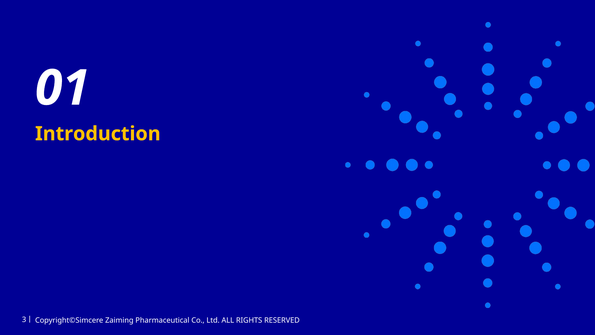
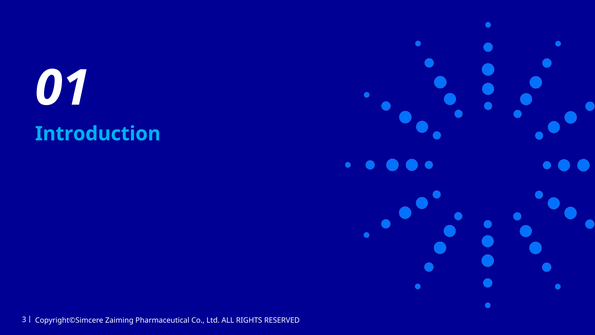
Introduction colour: yellow -> light blue (98, 134)
